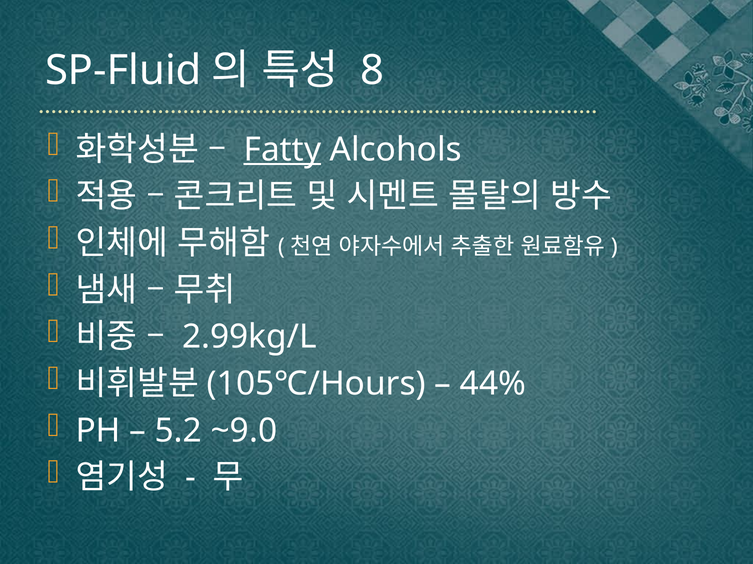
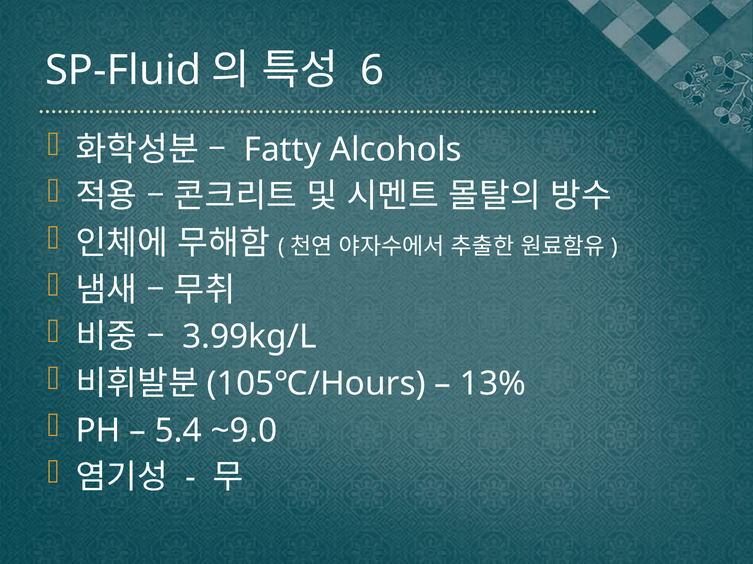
8: 8 -> 6 (372, 71)
Fatty underline: present -> none (282, 150)
2.99kg/L: 2.99kg/L -> 3.99kg/L (249, 337)
44%: 44% -> 13% (493, 384)
5.2: 5.2 -> 5.4 (178, 431)
